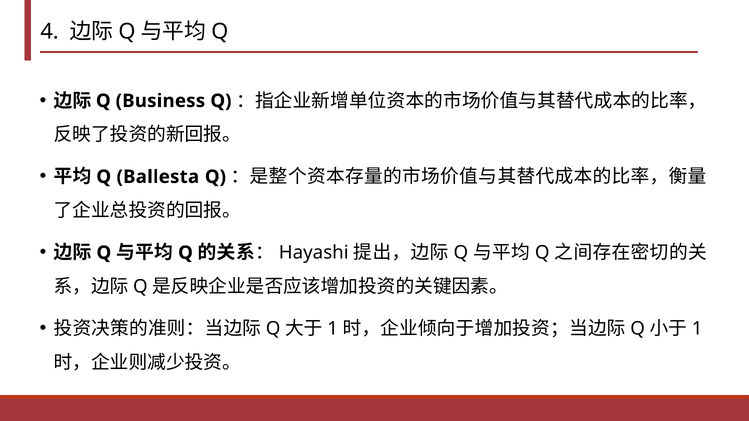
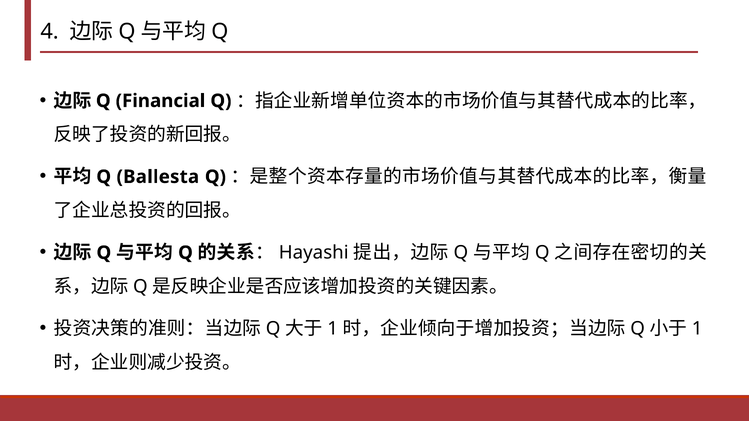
Business: Business -> Financial (161, 101)
